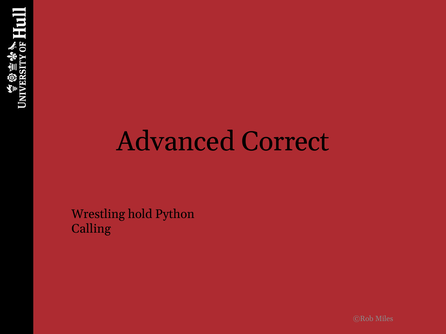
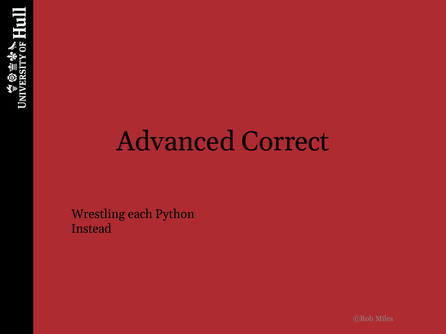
hold: hold -> each (140, 215)
Calling: Calling -> Instead (91, 229)
